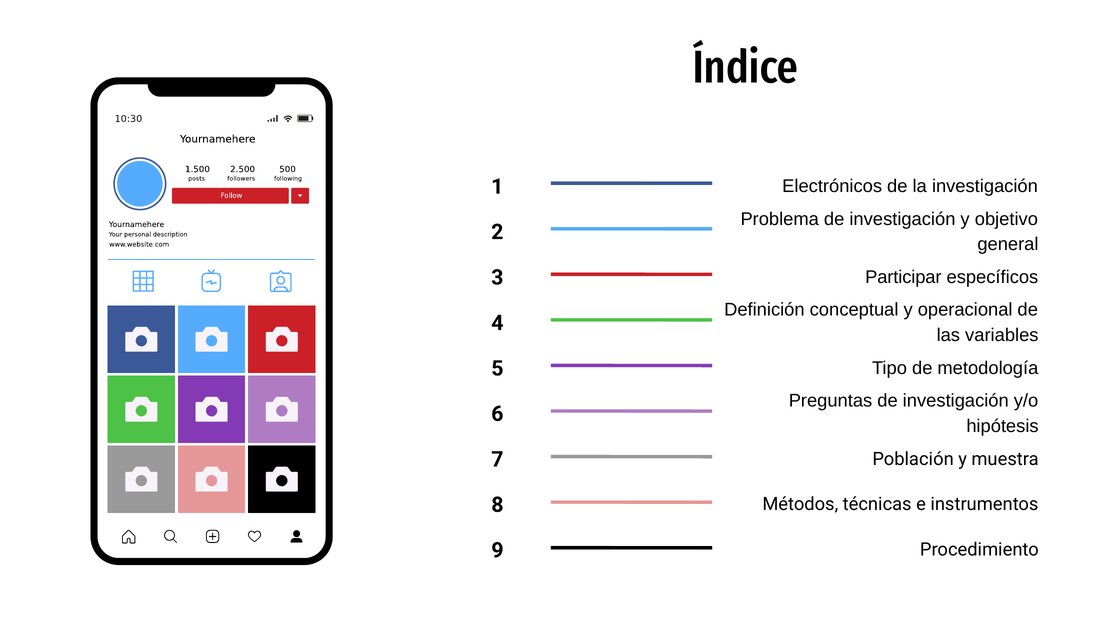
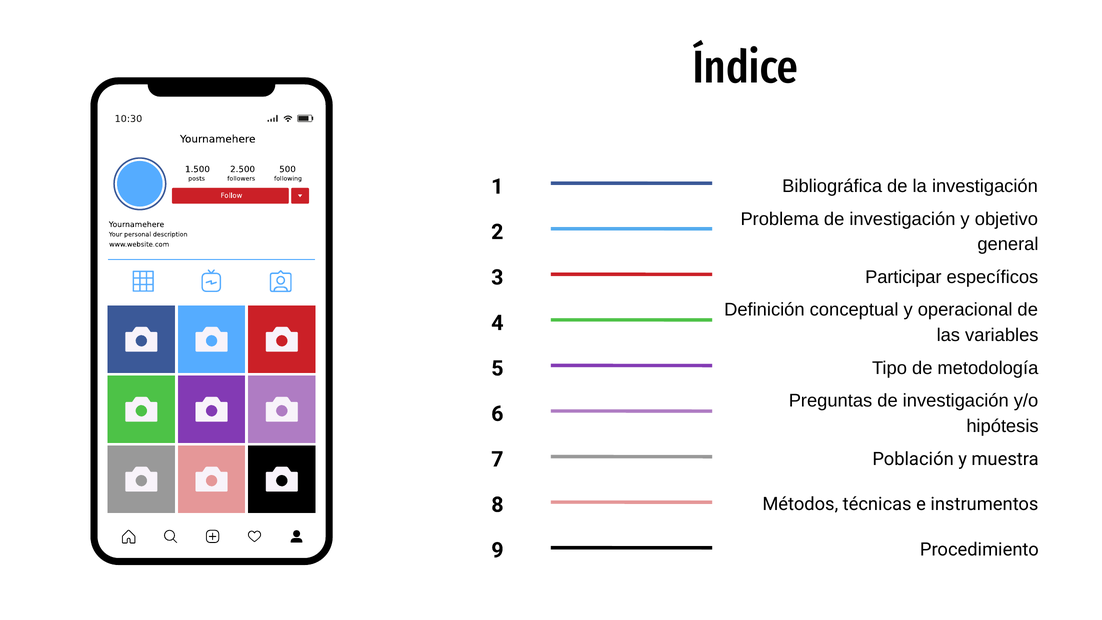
Electrónicos: Electrónicos -> Bibliográfica (832, 186)
